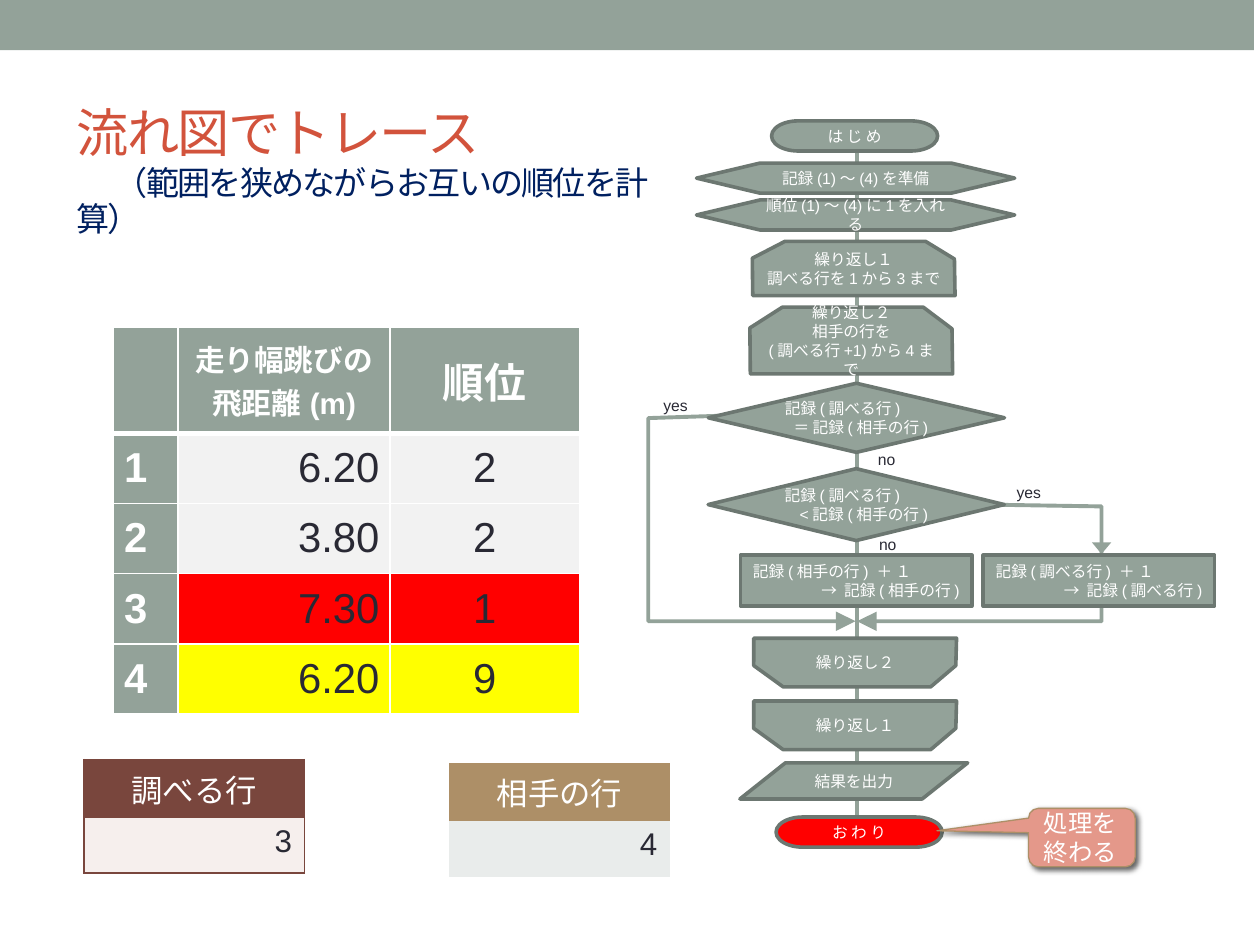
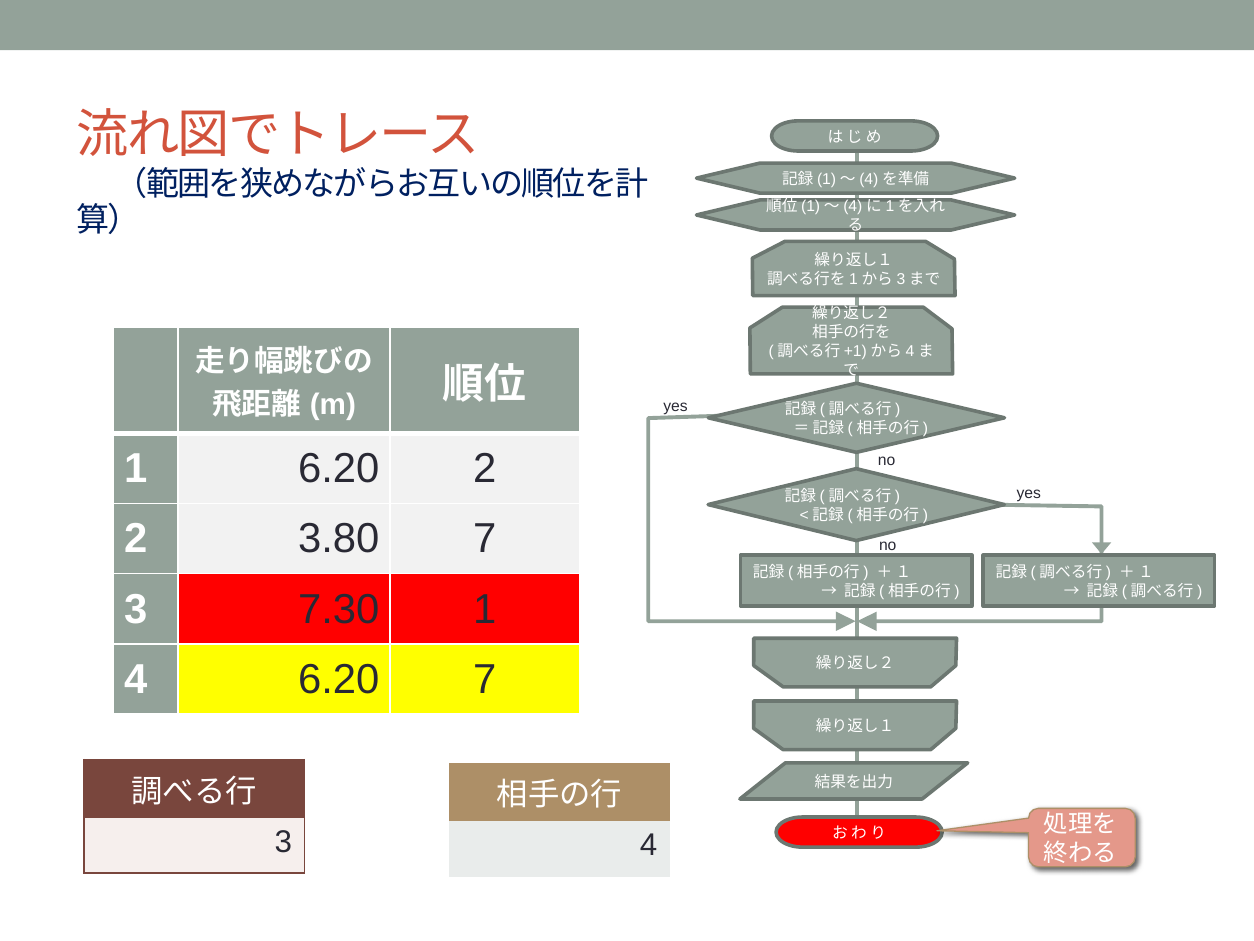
3.80 2: 2 -> 7 (485, 539)
6.20 9: 9 -> 7 (485, 679)
